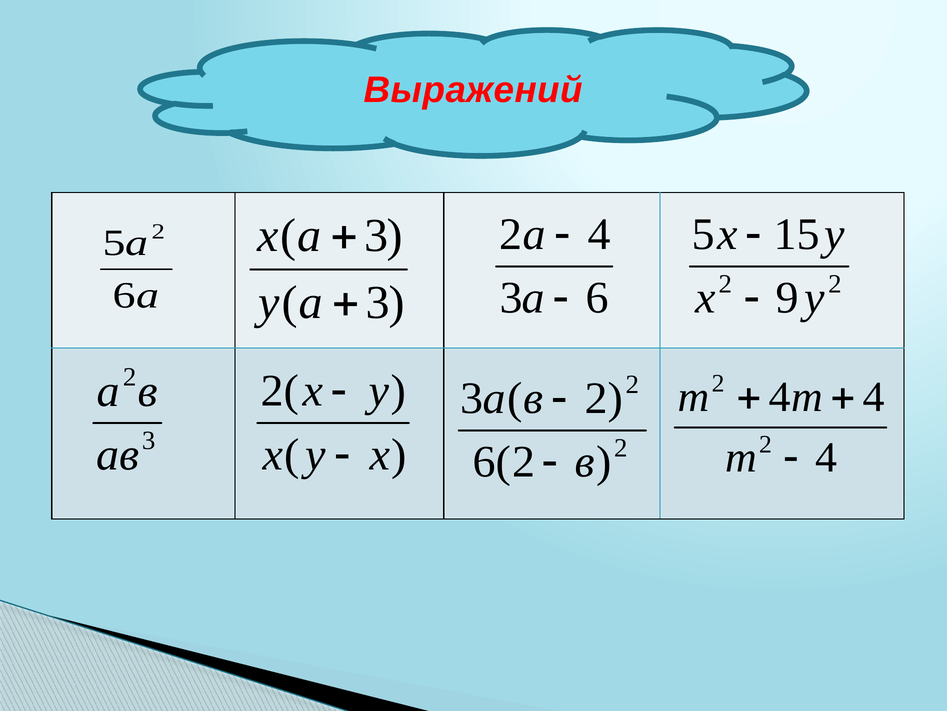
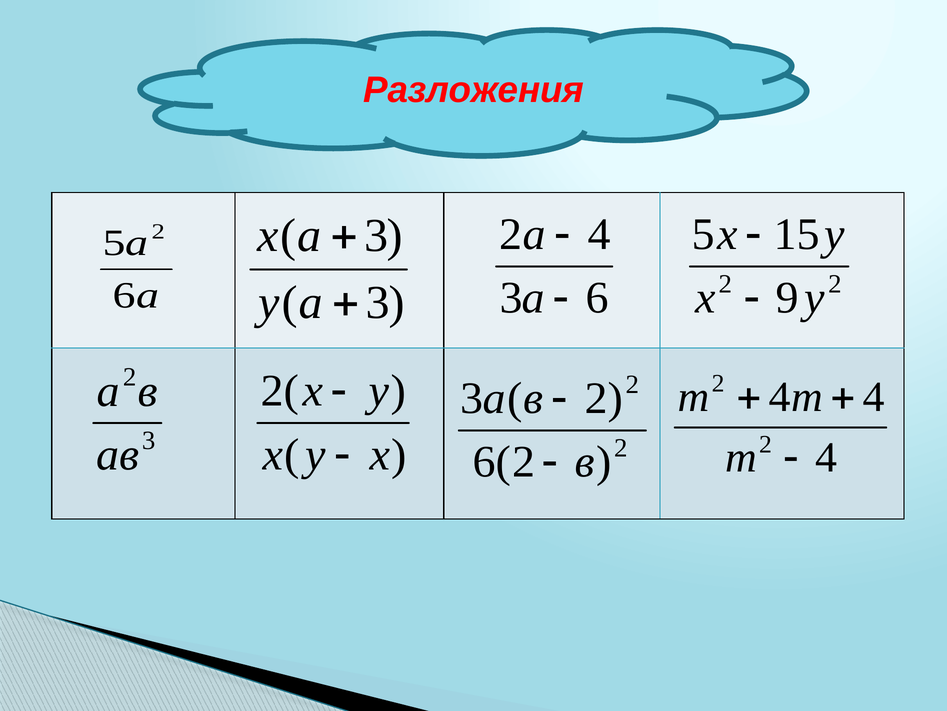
Выражений: Выражений -> Разложения (474, 90)
